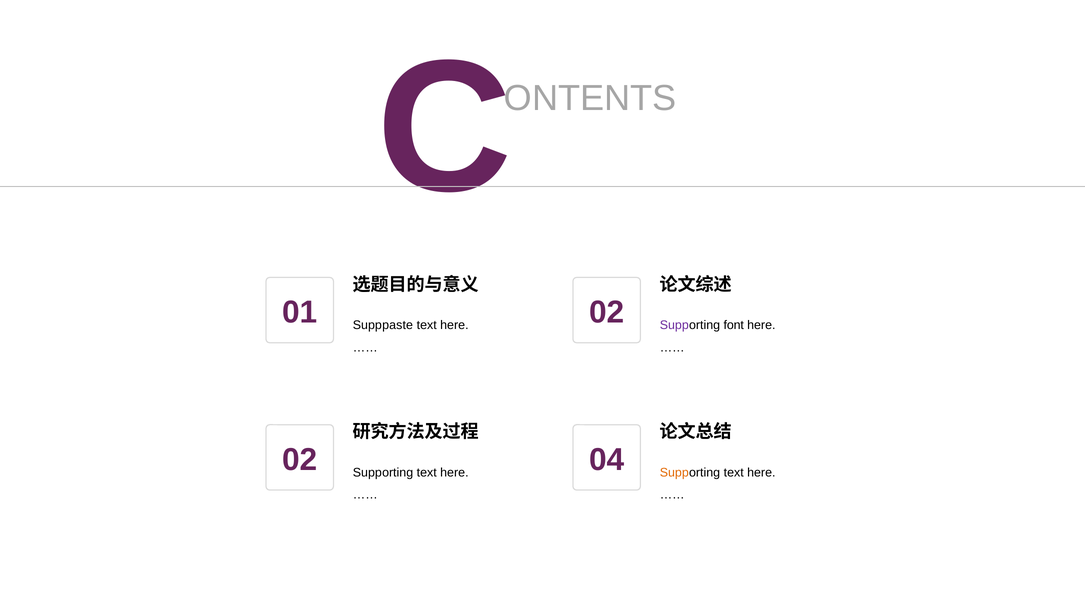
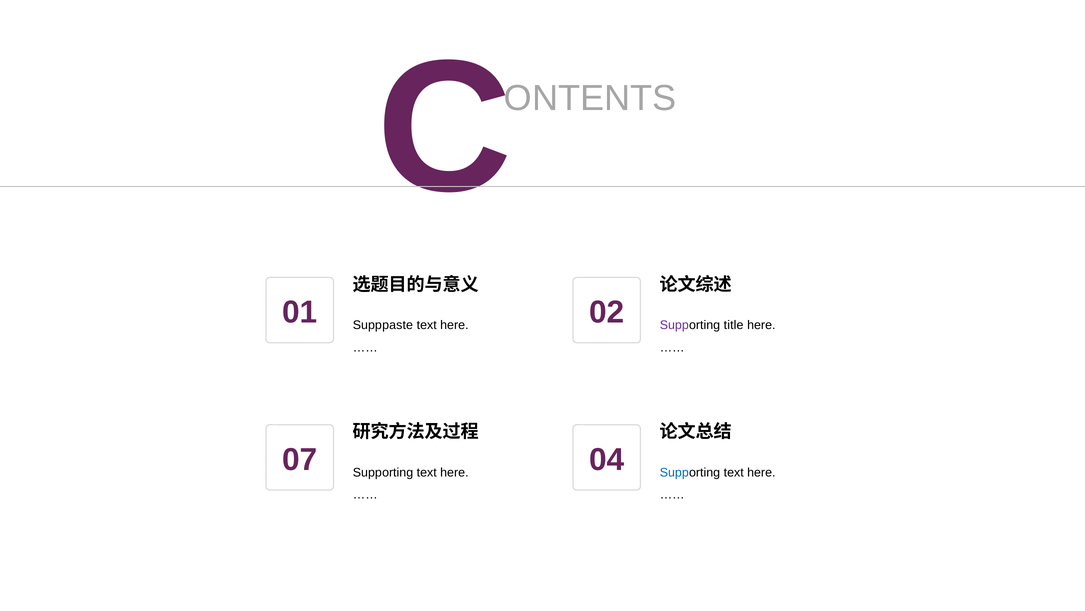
font: font -> title (734, 325)
2: 2 -> 7 (309, 459)
Supp colour: orange -> blue (674, 472)
